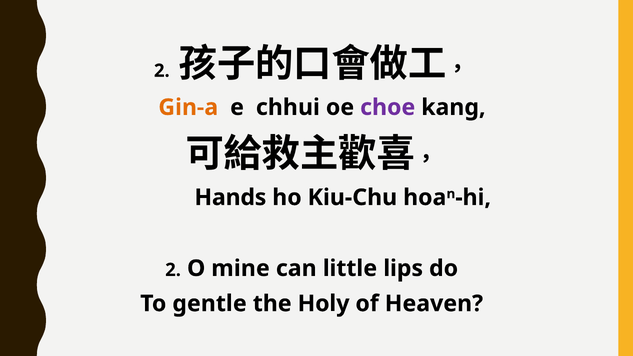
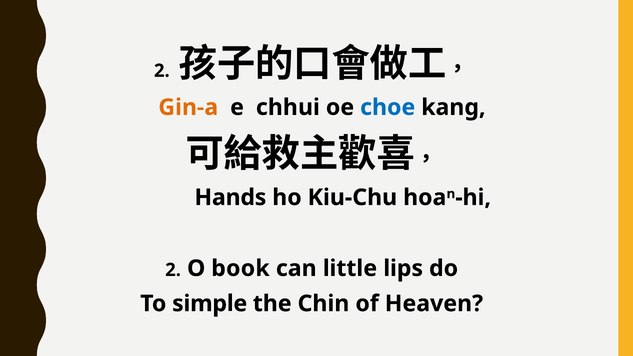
choe colour: purple -> blue (388, 107)
mine: mine -> book (240, 268)
gentle: gentle -> simple (210, 304)
Holy: Holy -> Chin (323, 304)
